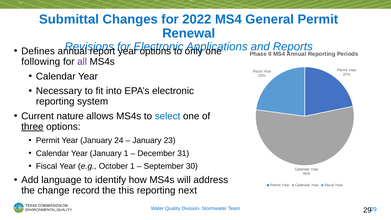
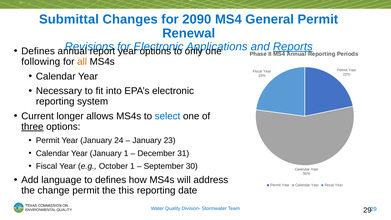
2022: 2022 -> 2090 (197, 19)
Reports underline: none -> present (293, 46)
all colour: purple -> orange (82, 62)
nature: nature -> longer (70, 116)
to identify: identify -> defines (111, 180)
change record: record -> permit (86, 190)
next: next -> date (188, 190)
